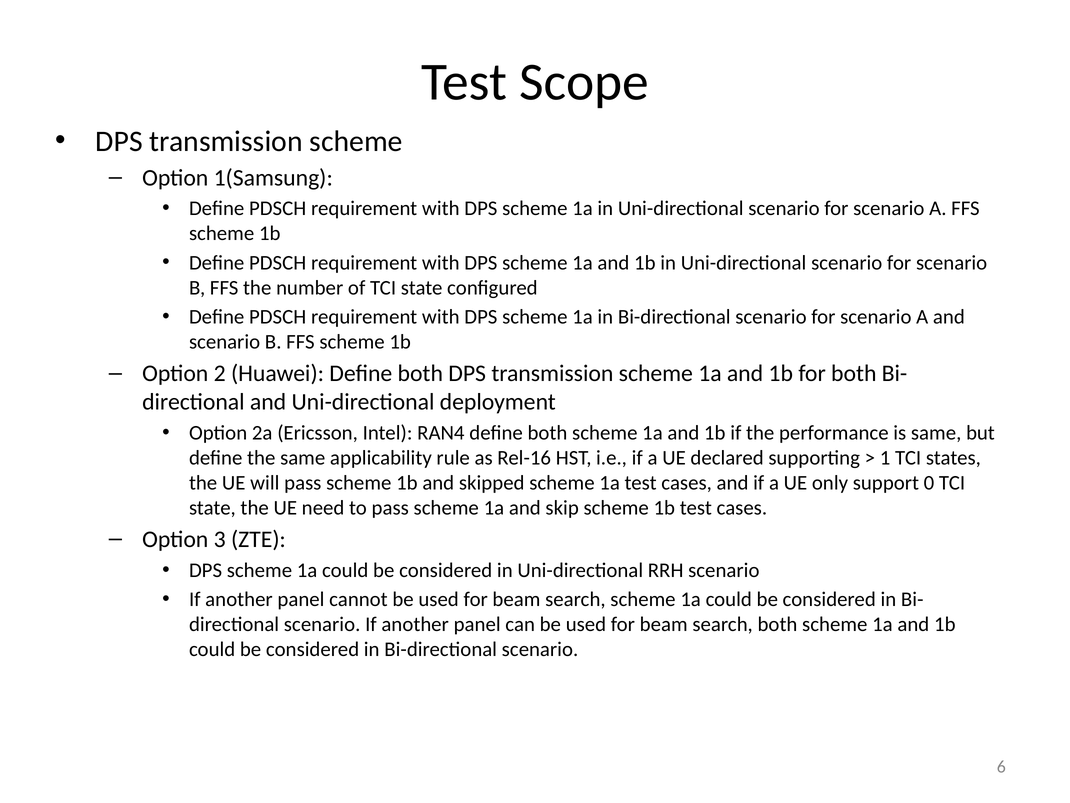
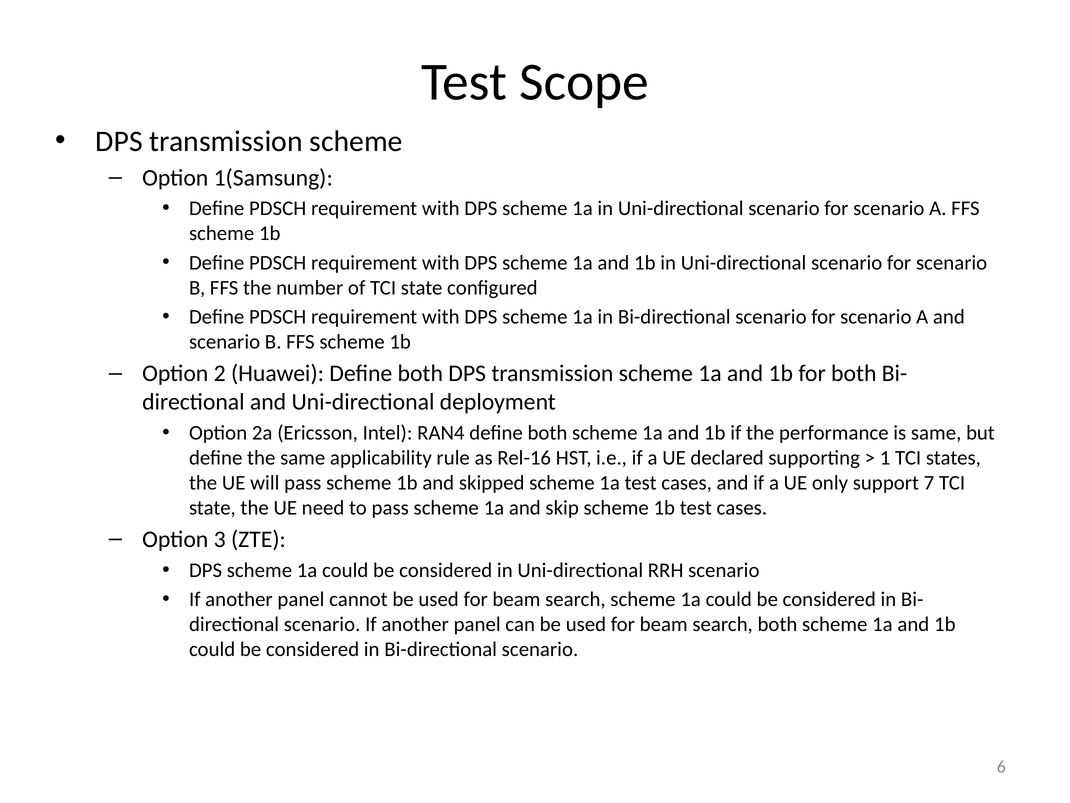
0: 0 -> 7 (929, 483)
